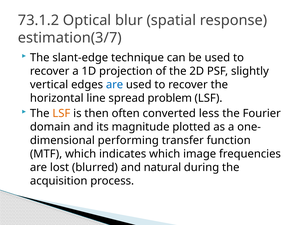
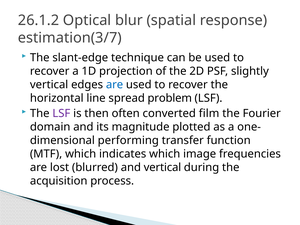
73.1.2: 73.1.2 -> 26.1.2 (39, 20)
LSF colour: orange -> purple (61, 113)
less: less -> film (209, 113)
and natural: natural -> vertical (162, 167)
